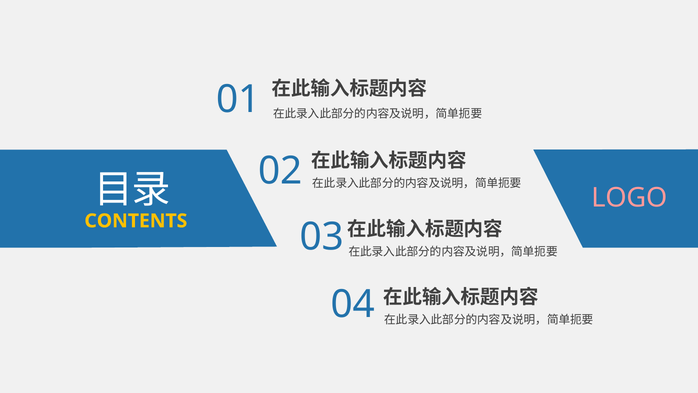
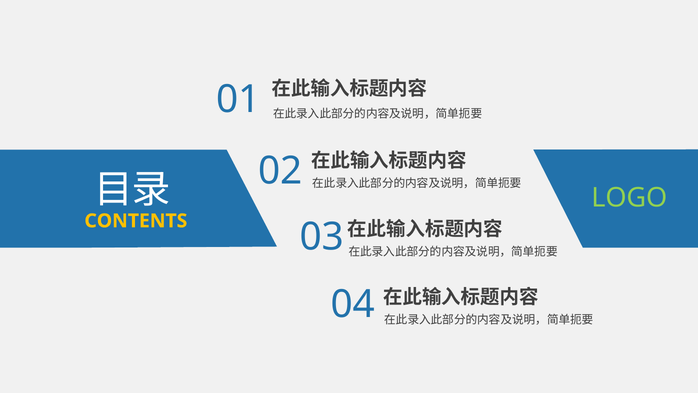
LOGO colour: pink -> light green (629, 198)
